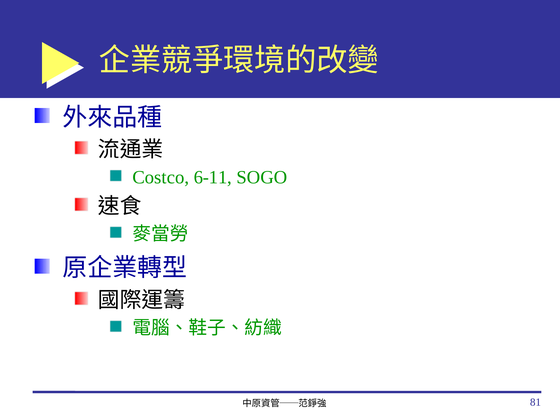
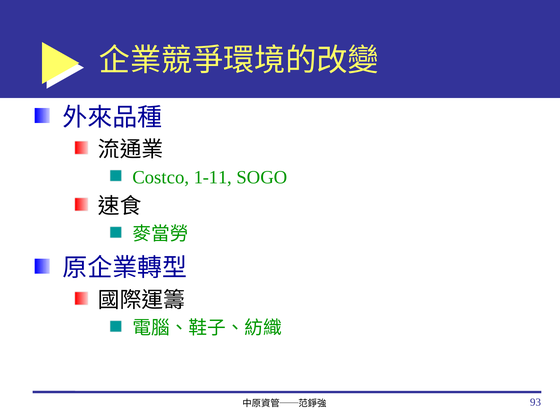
6-11: 6-11 -> 1-11 (213, 177)
81: 81 -> 93 (536, 402)
